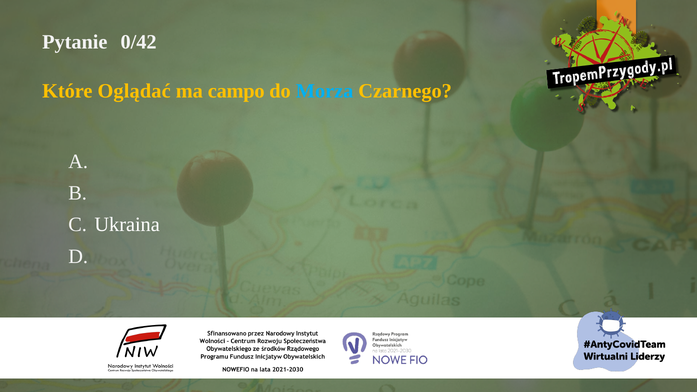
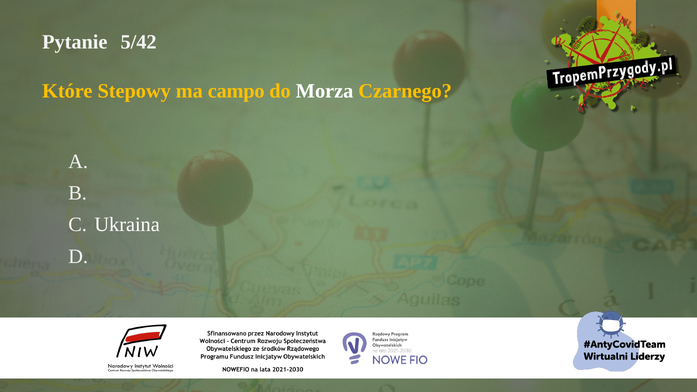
0/42: 0/42 -> 5/42 (139, 42)
Oglądać: Oglądać -> Stepowy (134, 91)
Morza colour: light blue -> white (325, 91)
